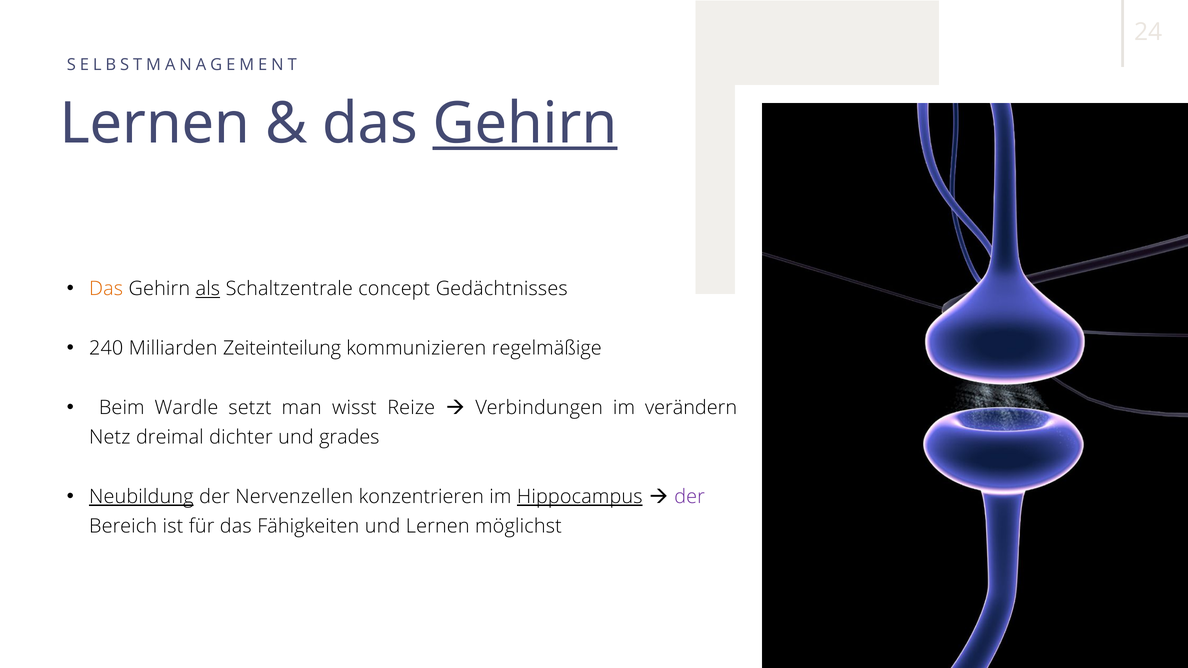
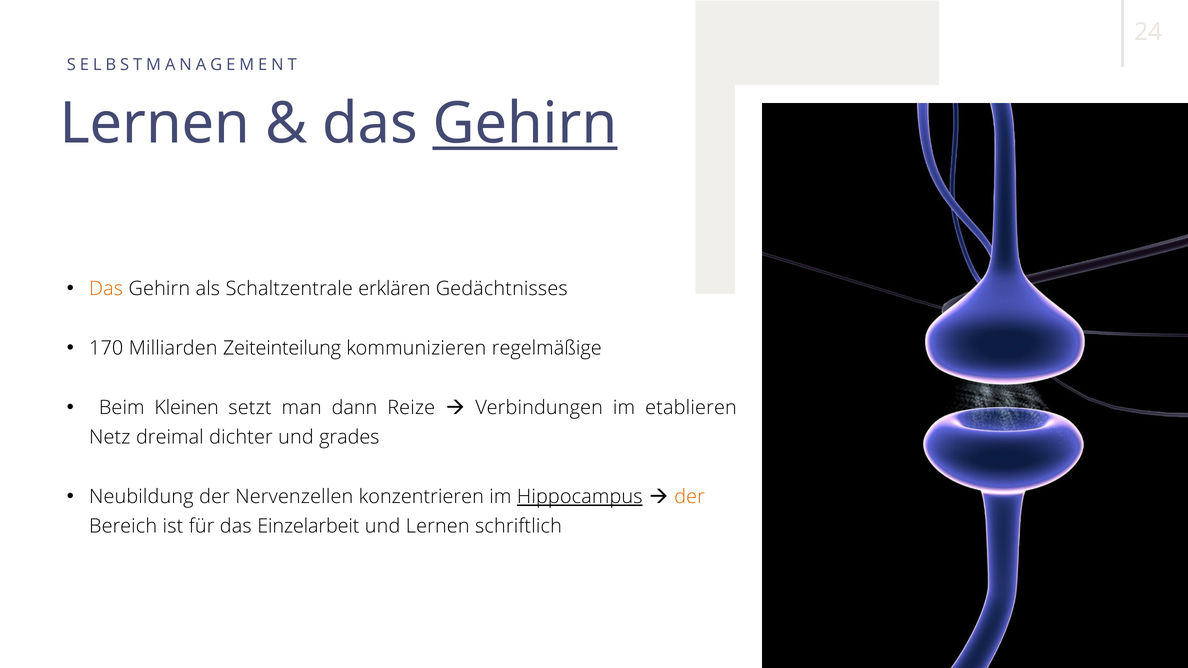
als underline: present -> none (208, 289)
concept: concept -> erklären (394, 289)
240: 240 -> 170 (106, 348)
Wardle: Wardle -> Kleinen (187, 408)
wisst: wisst -> dann (354, 408)
verändern: verändern -> etablieren (691, 408)
Neubildung underline: present -> none (141, 497)
der colour: purple -> orange (690, 497)
Fähigkeiten: Fähigkeiten -> Einzelarbeit (308, 527)
möglichst: möglichst -> schriftlich (518, 527)
